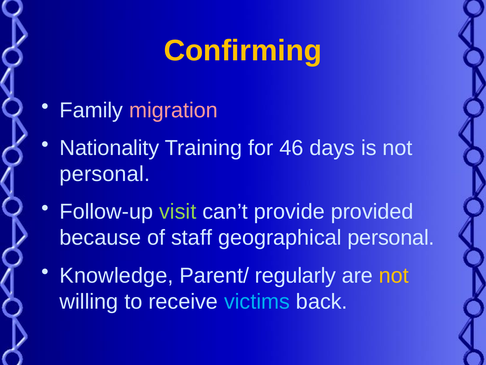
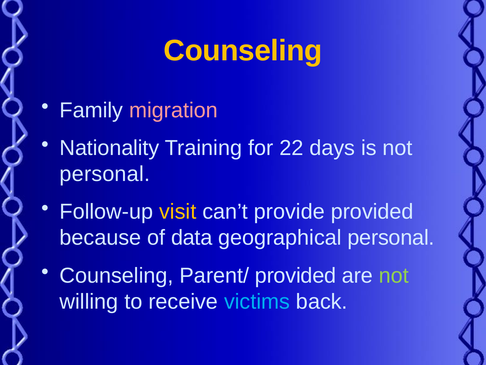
Confirming: Confirming -> Counseling (243, 51)
46: 46 -> 22 (291, 148)
visit colour: light green -> yellow (178, 212)
staff: staff -> data (192, 237)
Knowledge: Knowledge -> Counseling (117, 275)
Parent/ regularly: regularly -> provided (296, 275)
not colour: yellow -> light green (394, 275)
